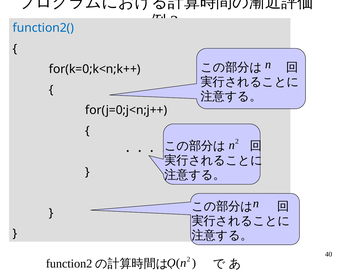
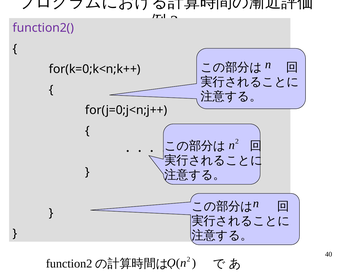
function2( colour: blue -> purple (43, 28)
